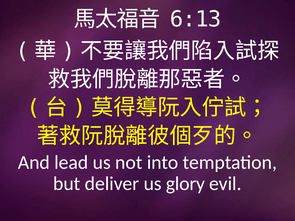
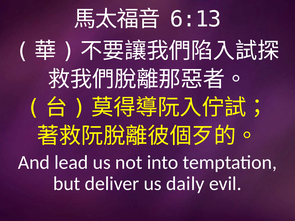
glory: glory -> daily (185, 184)
